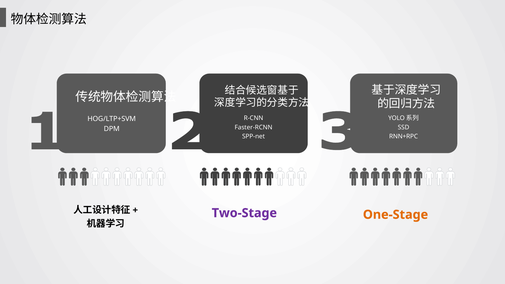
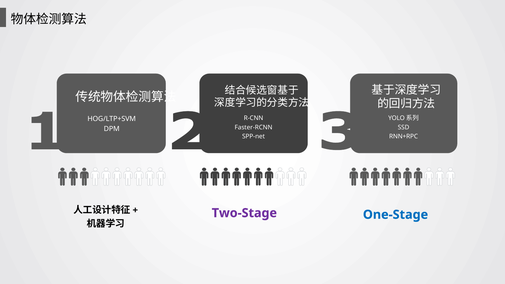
One-Stage colour: orange -> blue (396, 215)
